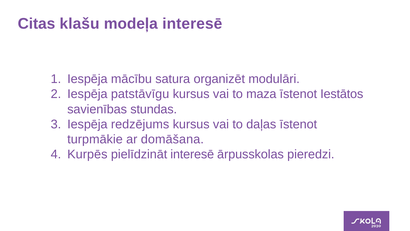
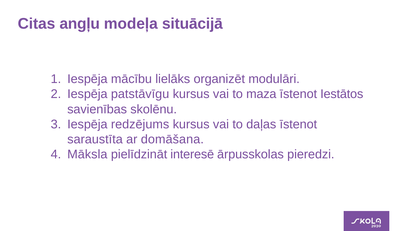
klašu: klašu -> angļu (80, 24)
modeļa interesē: interesē -> situācijā (192, 24)
satura: satura -> lielāks (173, 79)
stundas: stundas -> skolēnu (154, 109)
turpmākie: turpmākie -> saraustīta (95, 139)
Kurpēs: Kurpēs -> Māksla (87, 154)
